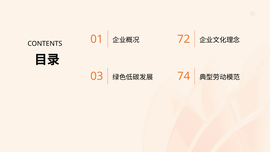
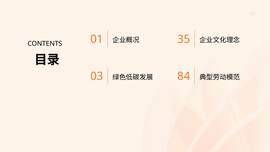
72: 72 -> 35 (184, 39)
74: 74 -> 84 (184, 76)
